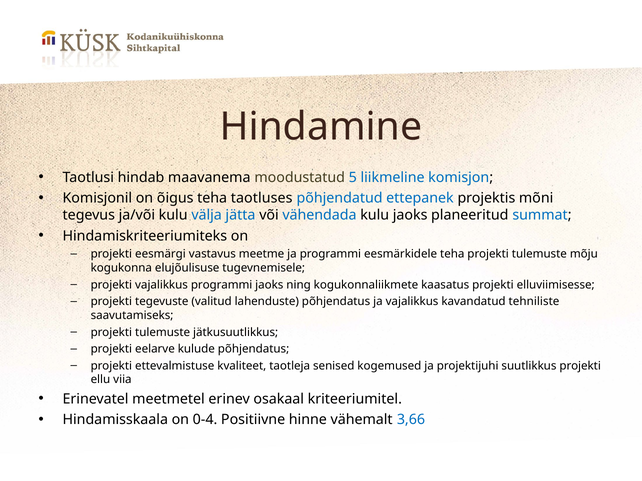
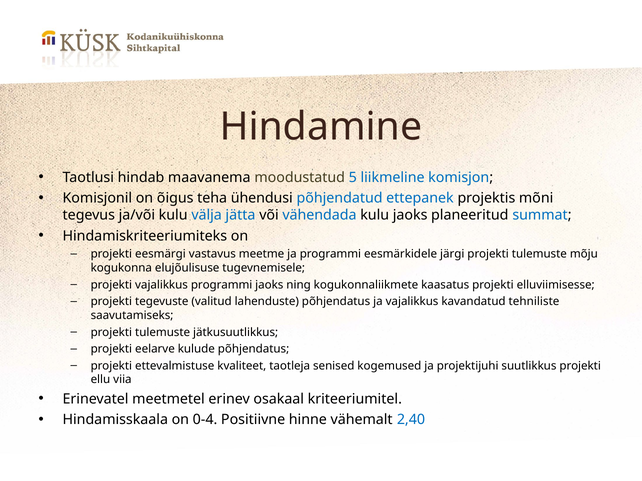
taotluses: taotluses -> ühendusi (262, 198)
eesmärkidele teha: teha -> järgi (452, 254)
3,66: 3,66 -> 2,40 (411, 420)
